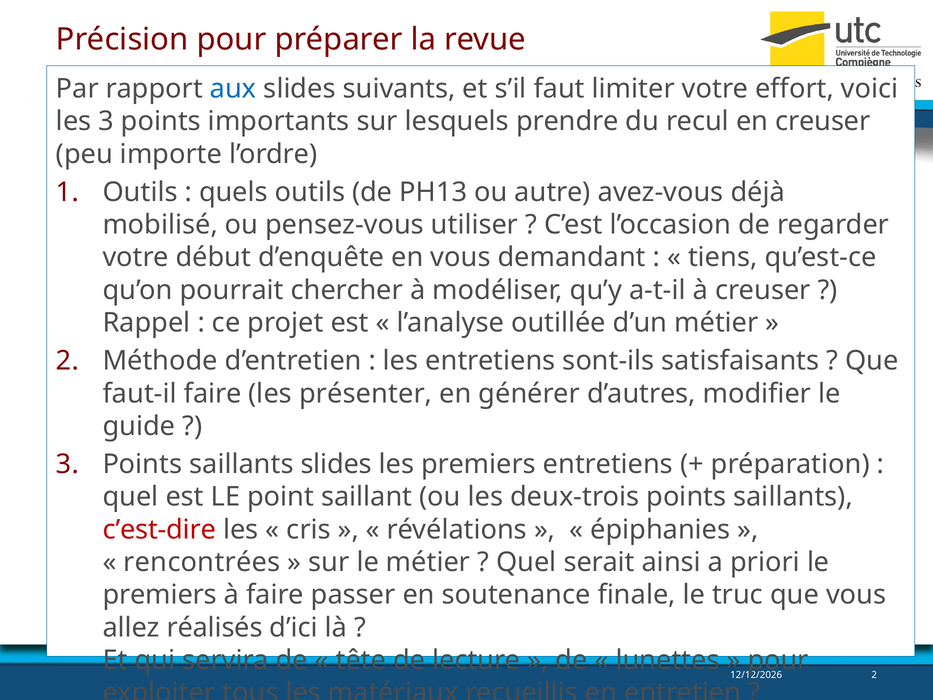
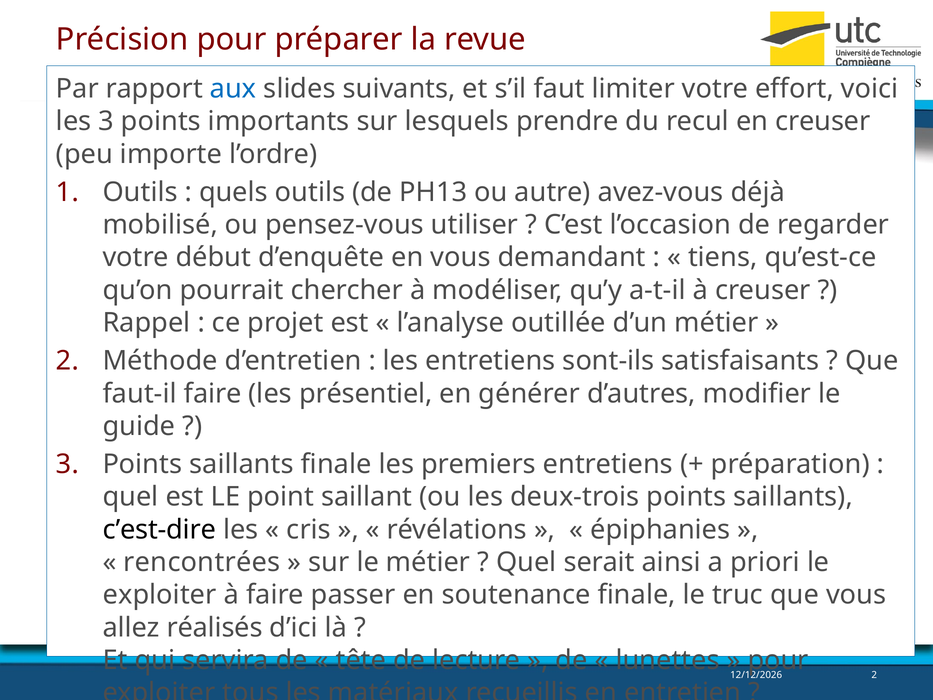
présenter: présenter -> présentiel (366, 393)
saillants slides: slides -> finale (336, 464)
c’est-dire colour: red -> black (159, 529)
premiers: premiers -> exploiter (160, 595)
